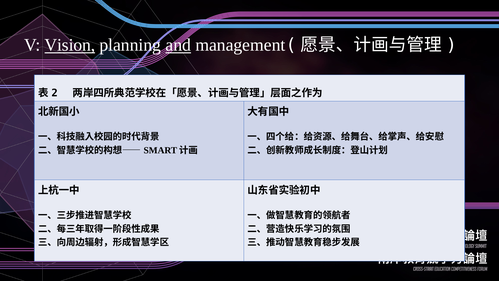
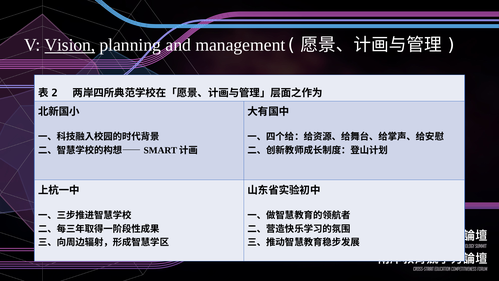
and underline: present -> none (178, 45)
